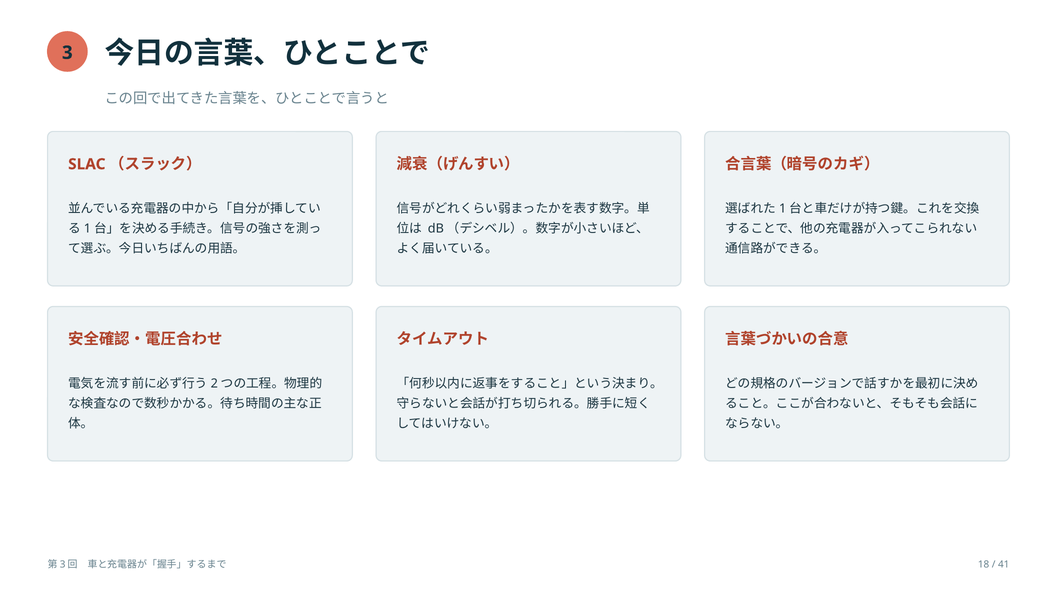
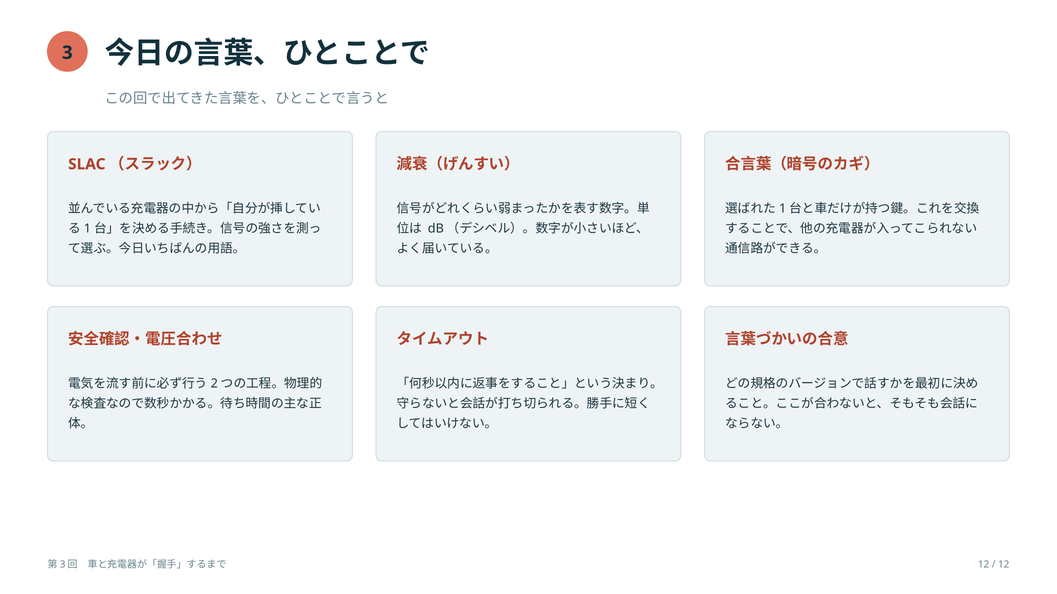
18: 18 -> 12 (984, 565)
41: 41 -> 12 (1004, 565)
